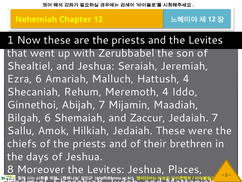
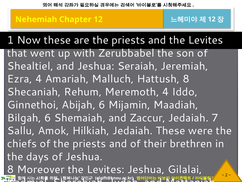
Ezra 6: 6 -> 4 (39, 79)
Hattush 4: 4 -> 8 (186, 79)
Abijah 7: 7 -> 6 (102, 105)
Places: Places -> Gilalai (185, 169)
